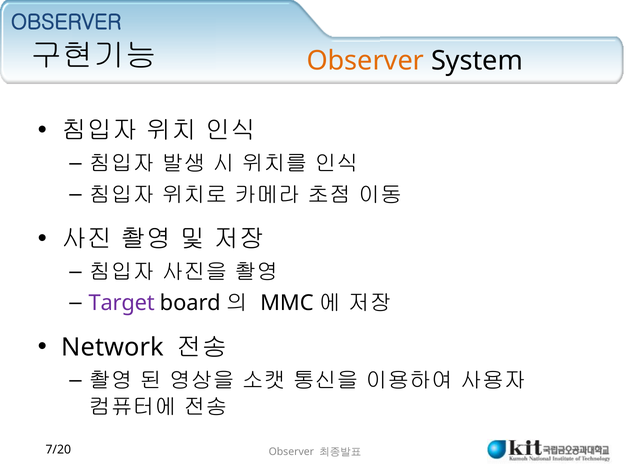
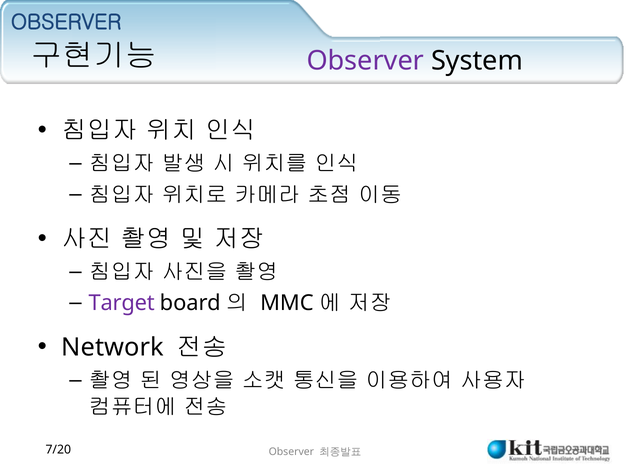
Observer colour: orange -> purple (365, 61)
